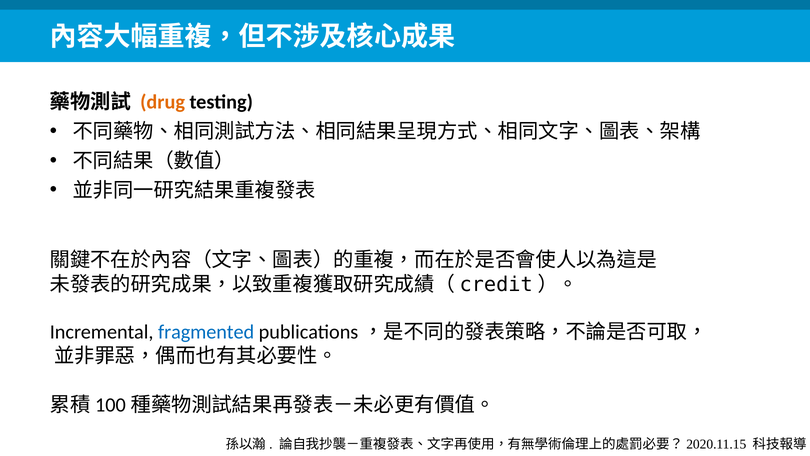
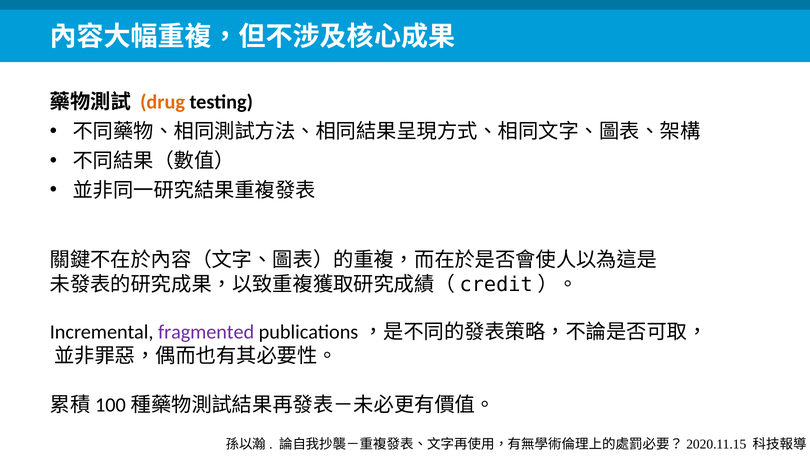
fragmented colour: blue -> purple (206, 332)
